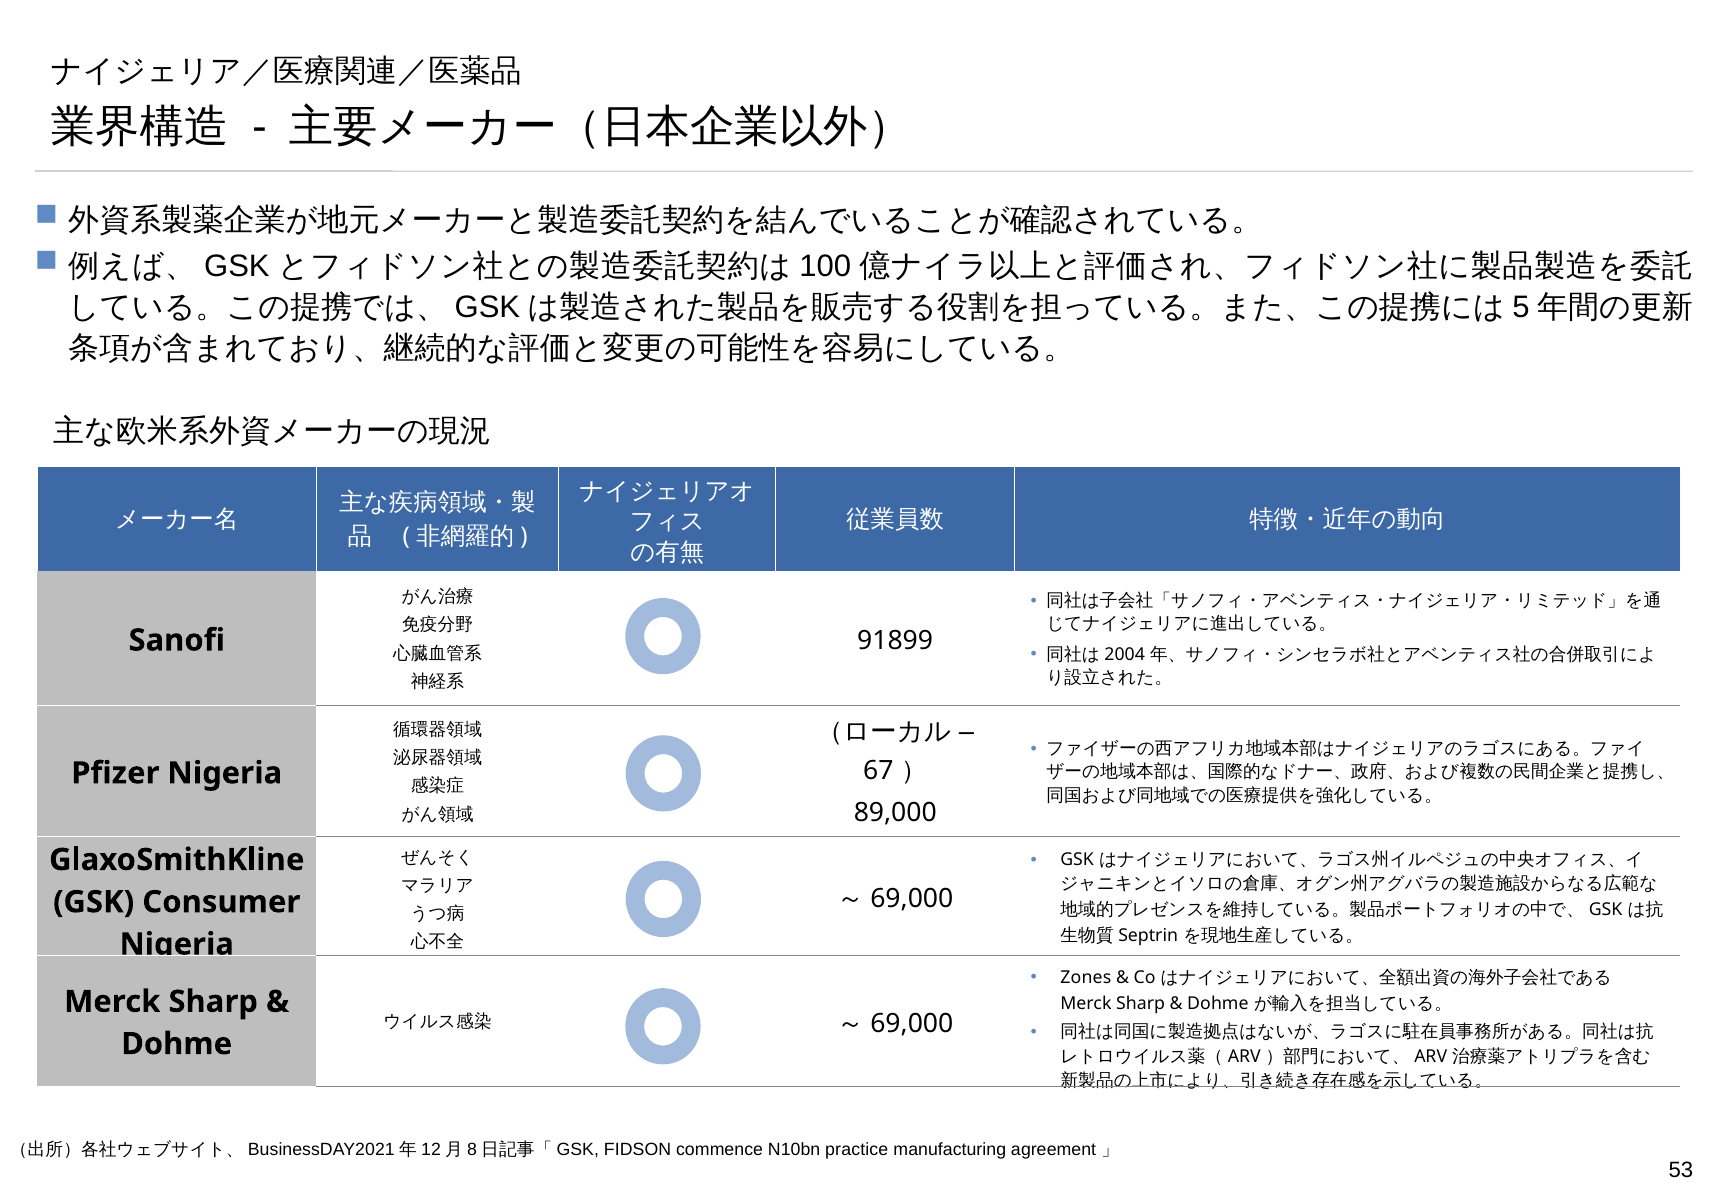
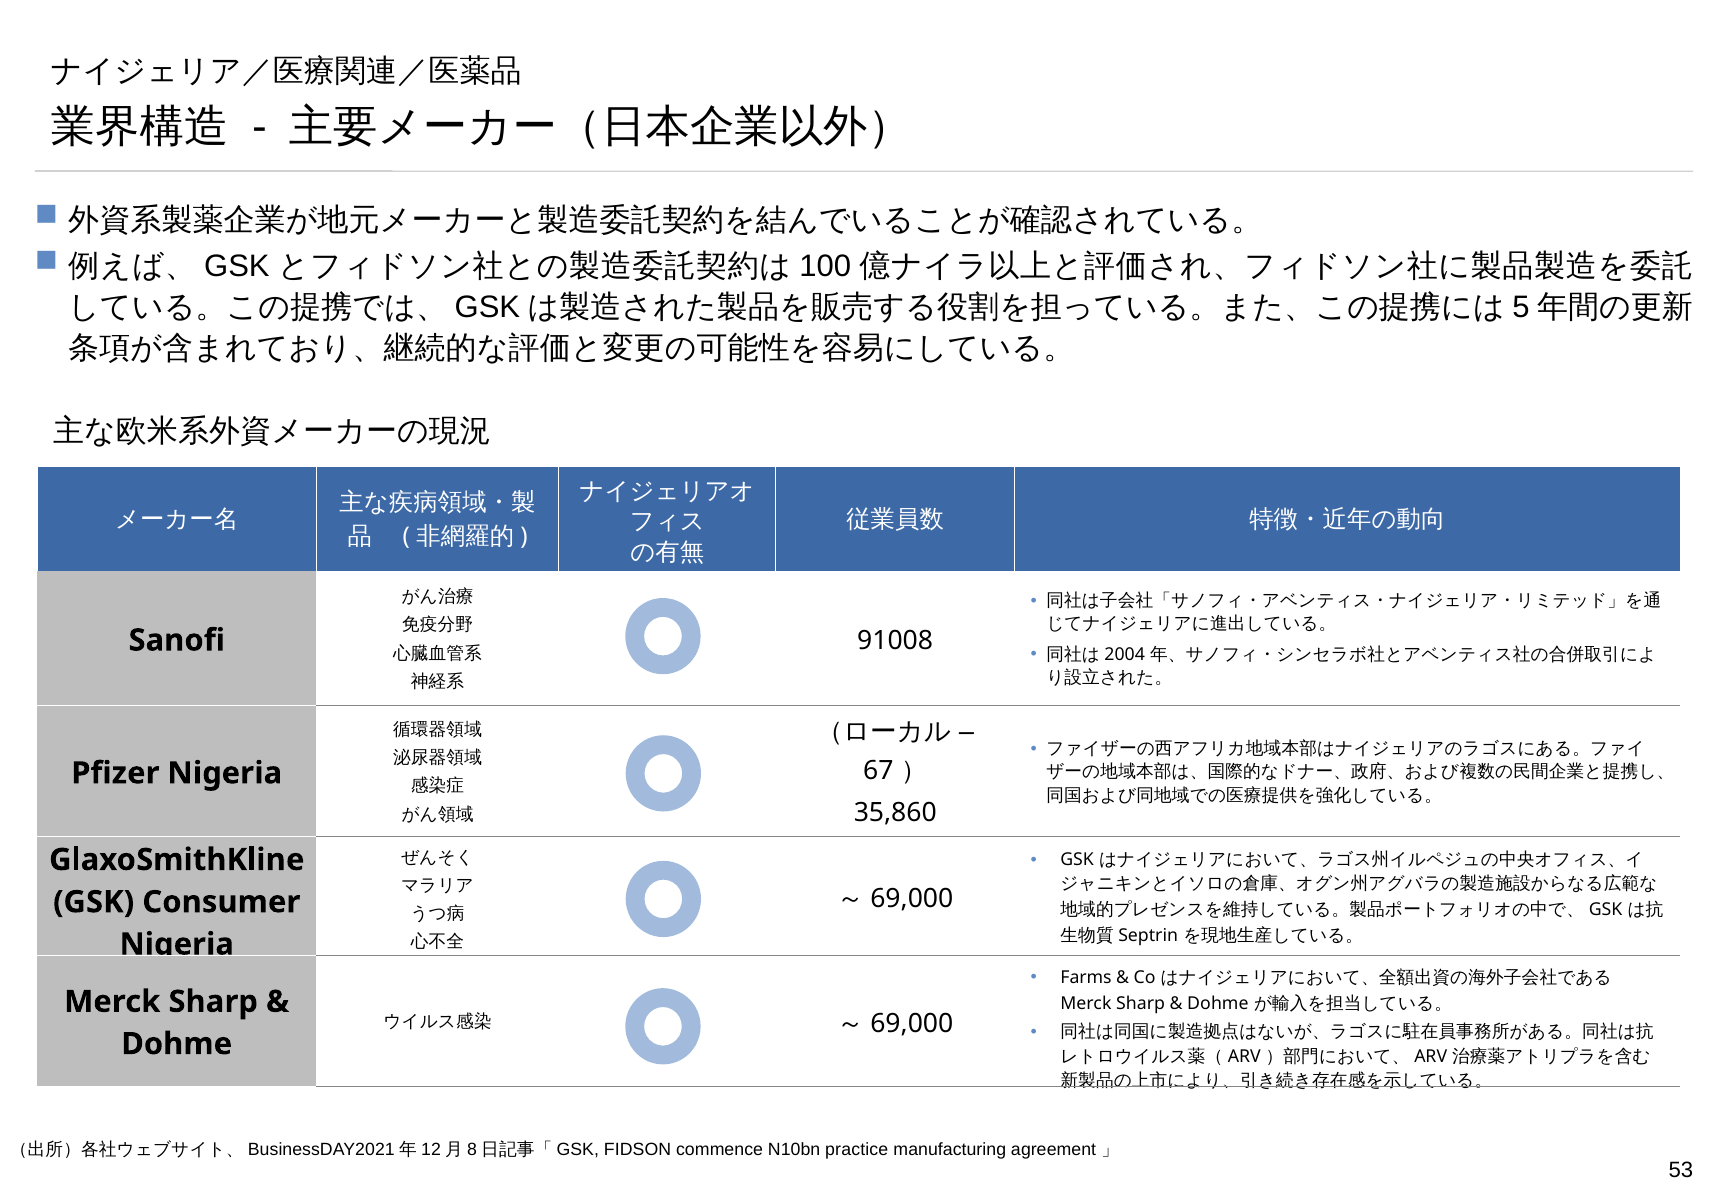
91899: 91899 -> 91008 (895, 641)
89,000: 89,000 -> 35,860 (895, 813)
Zones: Zones -> Farms (1086, 978)
